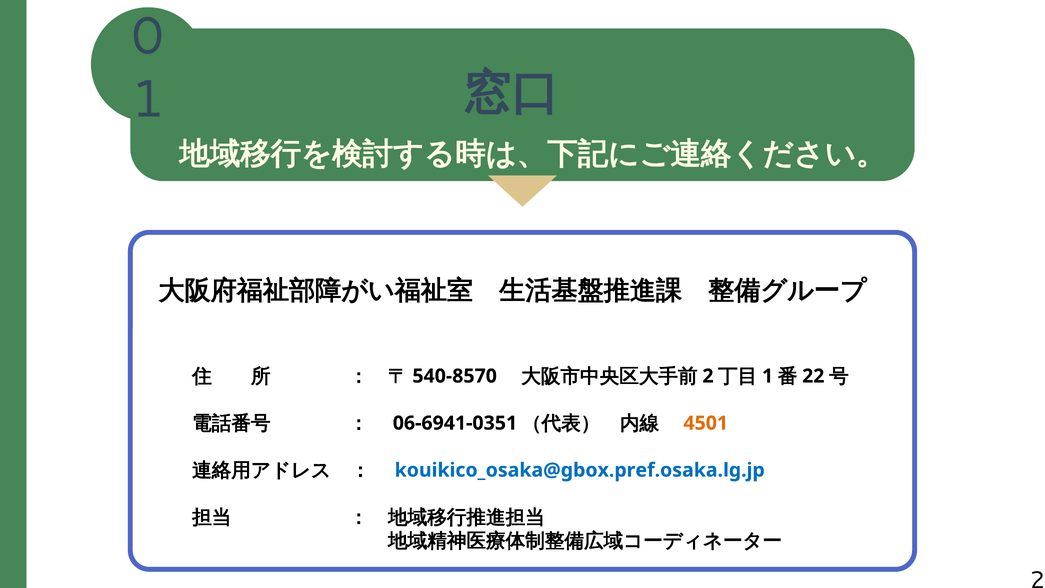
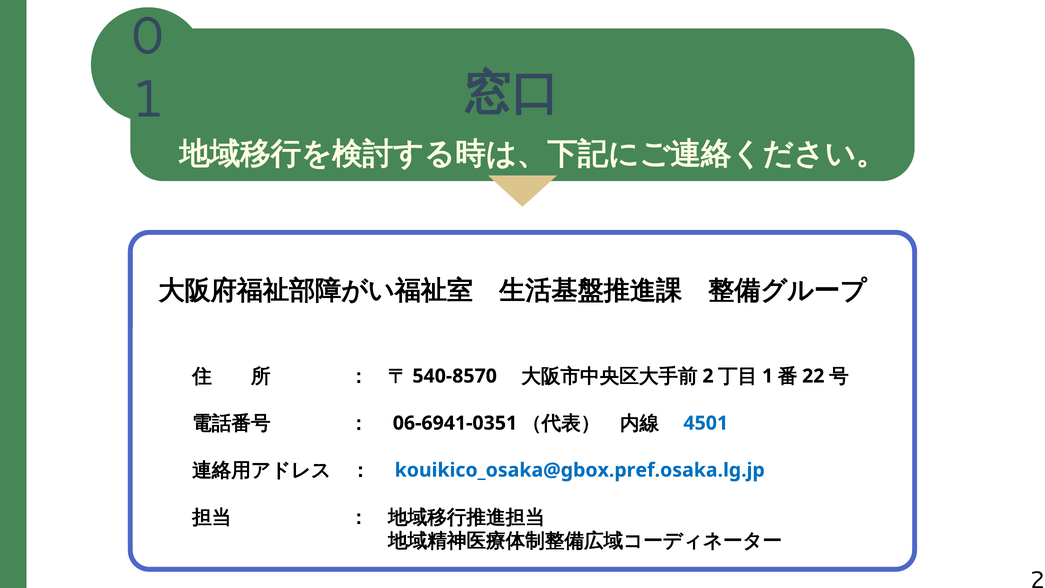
4501 colour: orange -> blue (706, 423)
